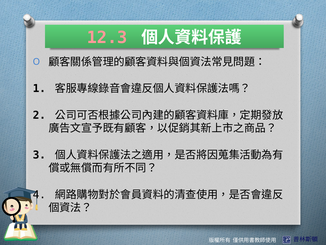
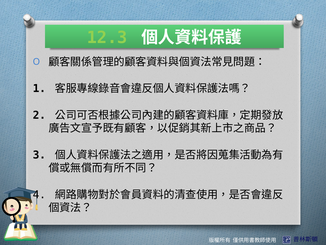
12.3 colour: pink -> light green (107, 38)
